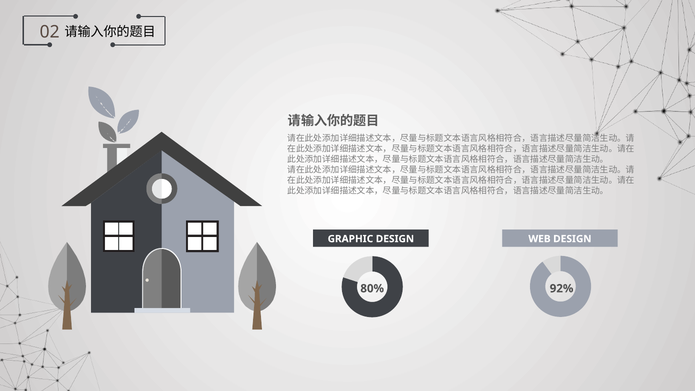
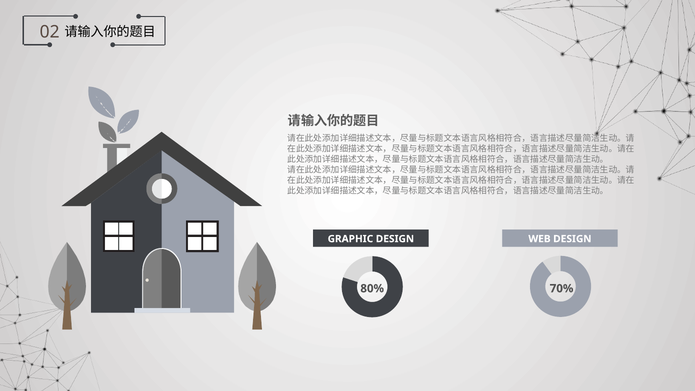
92%: 92% -> 70% (562, 288)
